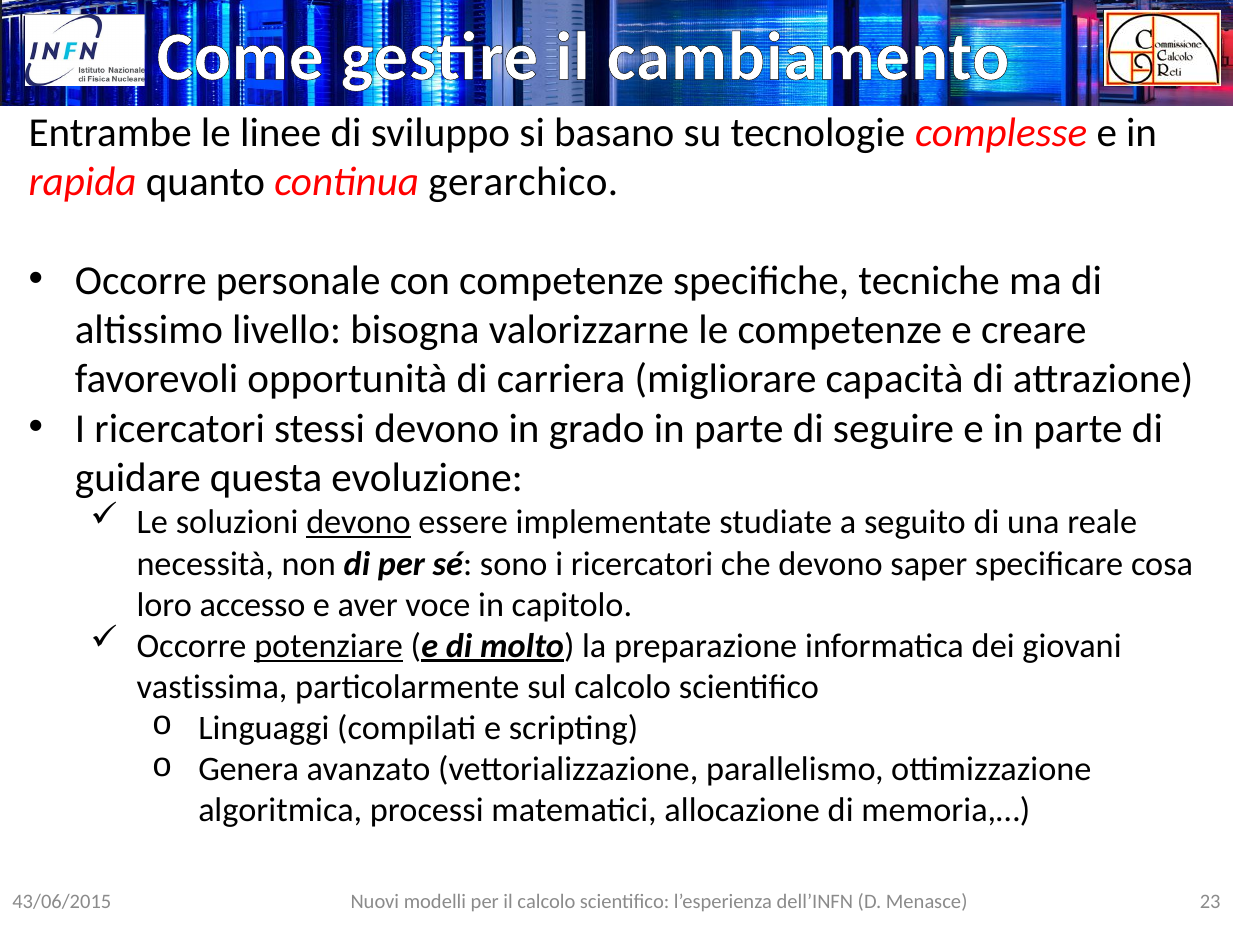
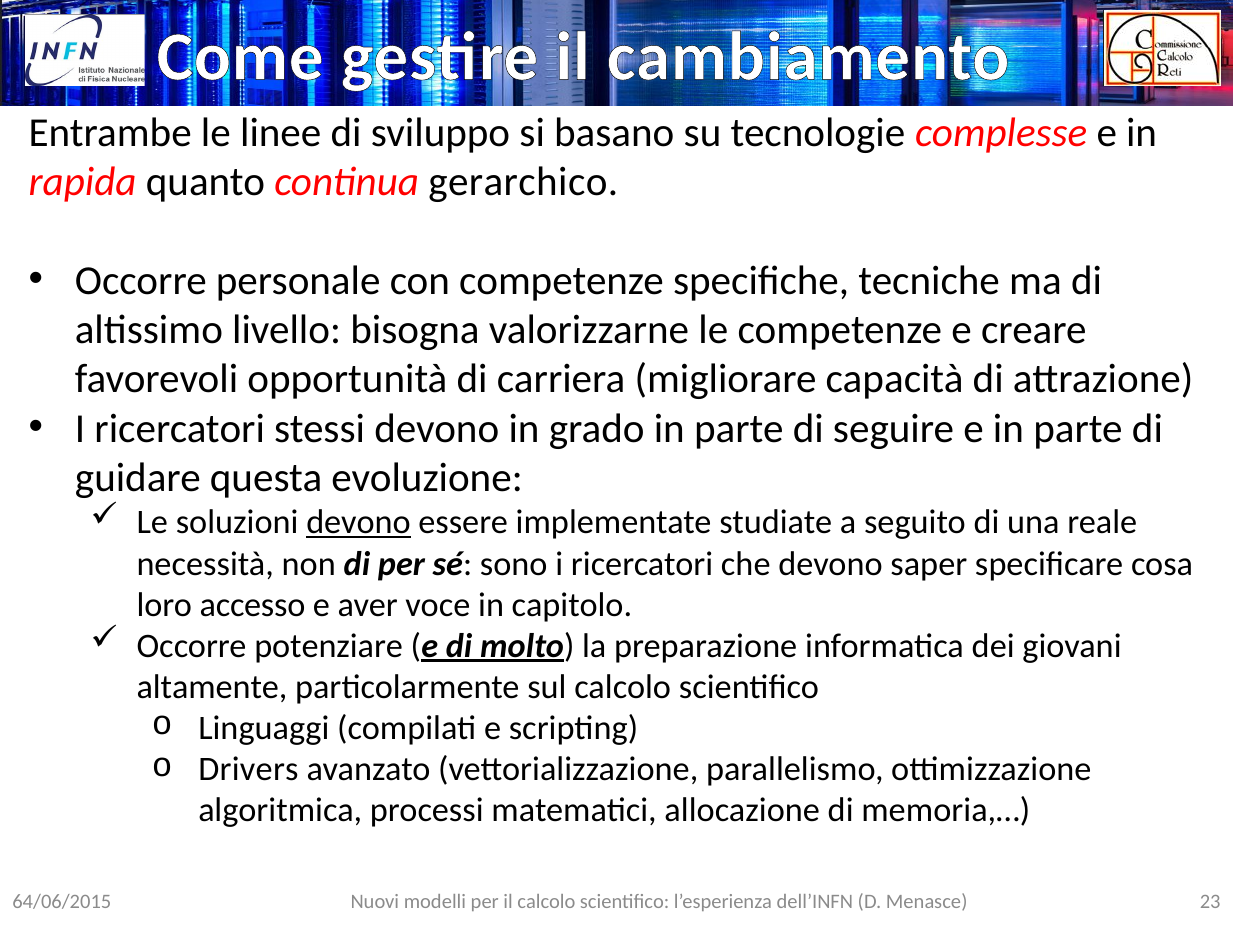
potenziare underline: present -> none (329, 646)
vastissima: vastissima -> altamente (212, 687)
Genera: Genera -> Drivers (248, 769)
43/06/2015: 43/06/2015 -> 64/06/2015 (62, 902)
